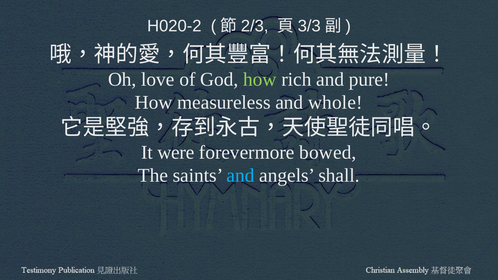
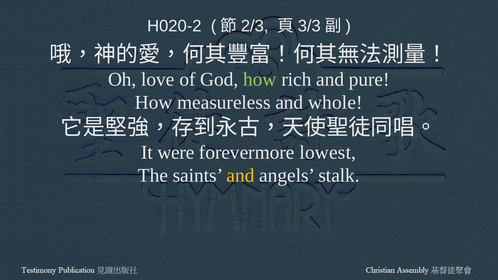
bowed: bowed -> lowest (328, 152)
and colour: light blue -> yellow (241, 176)
shall: shall -> stalk (339, 176)
